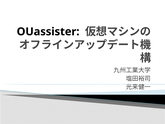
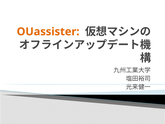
OUassister colour: black -> orange (48, 32)
